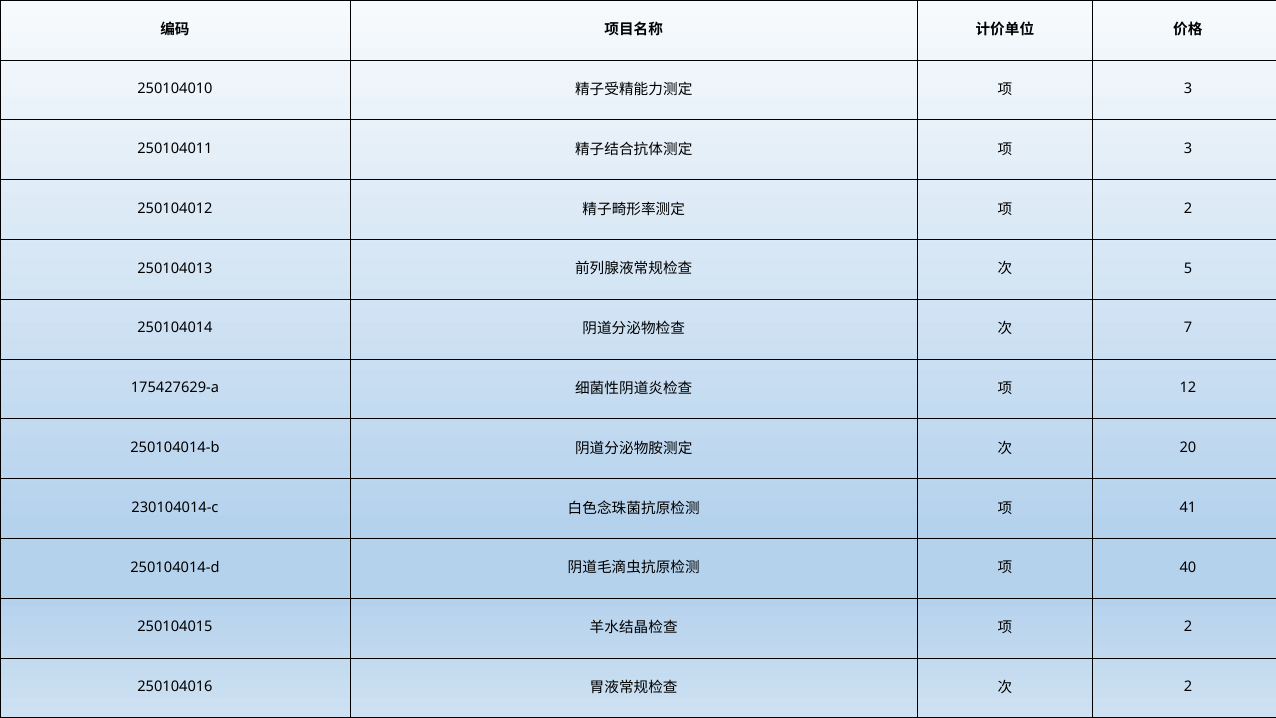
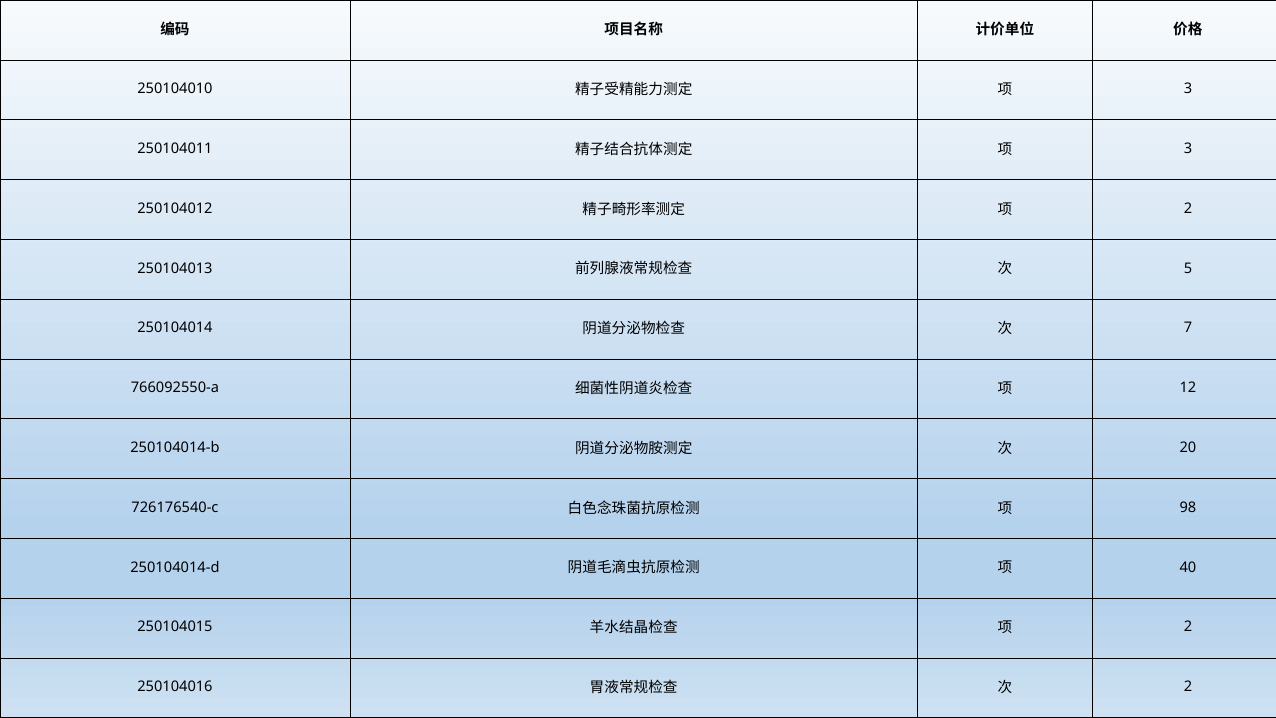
175427629-a: 175427629-a -> 766092550-a (175, 388)
230104014-c: 230104014-c -> 726176540-c (175, 507)
41: 41 -> 98 (1188, 507)
